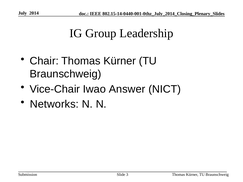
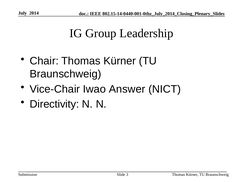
Networks: Networks -> Directivity (54, 104)
